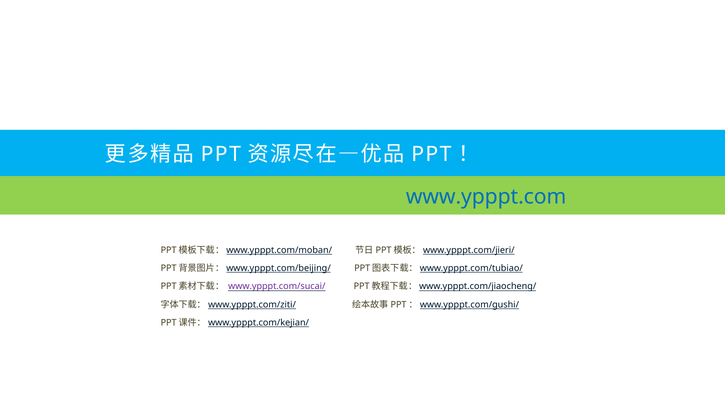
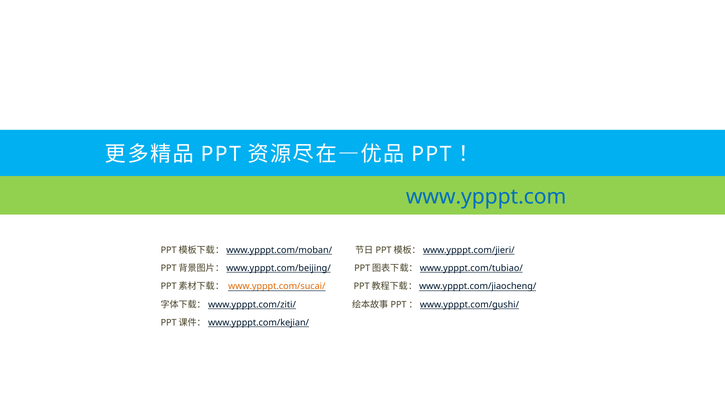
www.ypppt.com/sucai/ colour: purple -> orange (277, 286)
